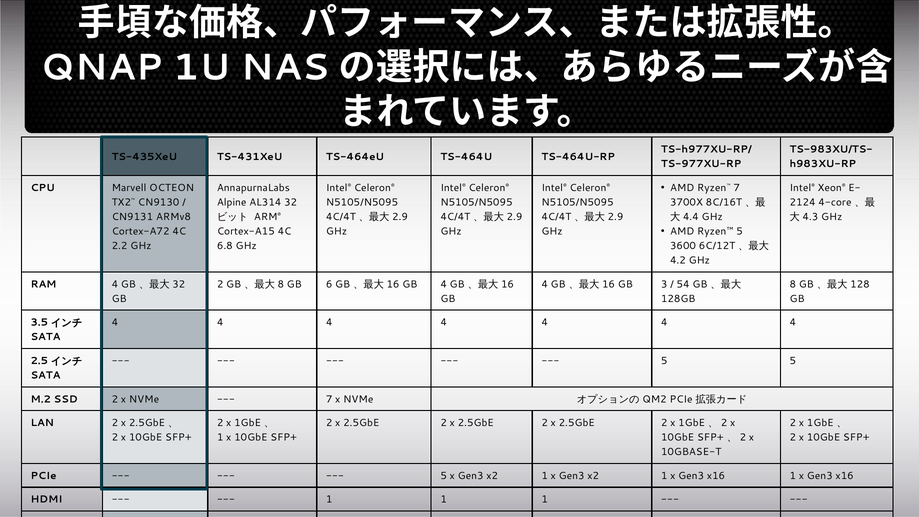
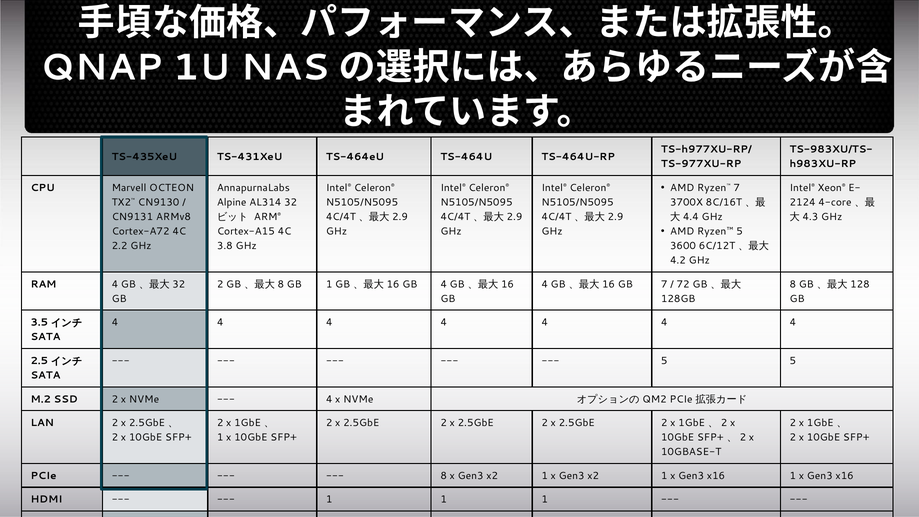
6.8: 6.8 -> 3.8 (225, 246)
GB 6: 6 -> 1 (329, 284)
GB 3: 3 -> 7 (664, 284)
54: 54 -> 72 (683, 284)
7: 7 -> 4 (329, 399)
5: 5 -> 8 (444, 476)
